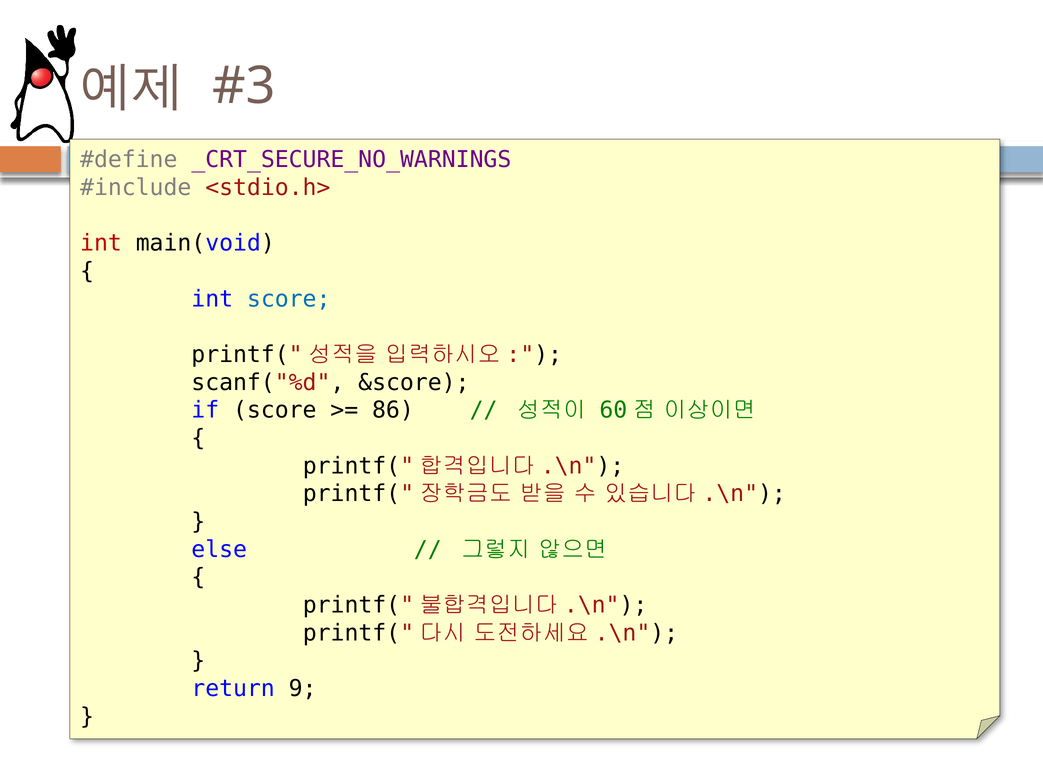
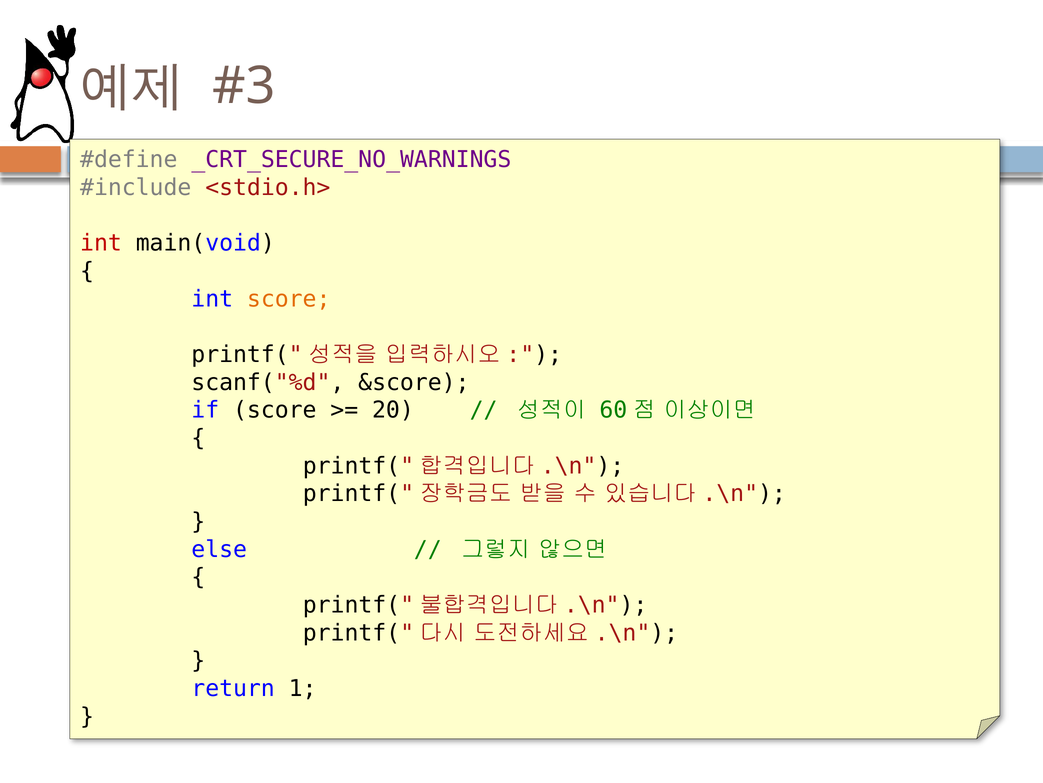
score colour: blue -> orange (289, 299)
86: 86 -> 20 (393, 410)
9: 9 -> 1 (303, 688)
